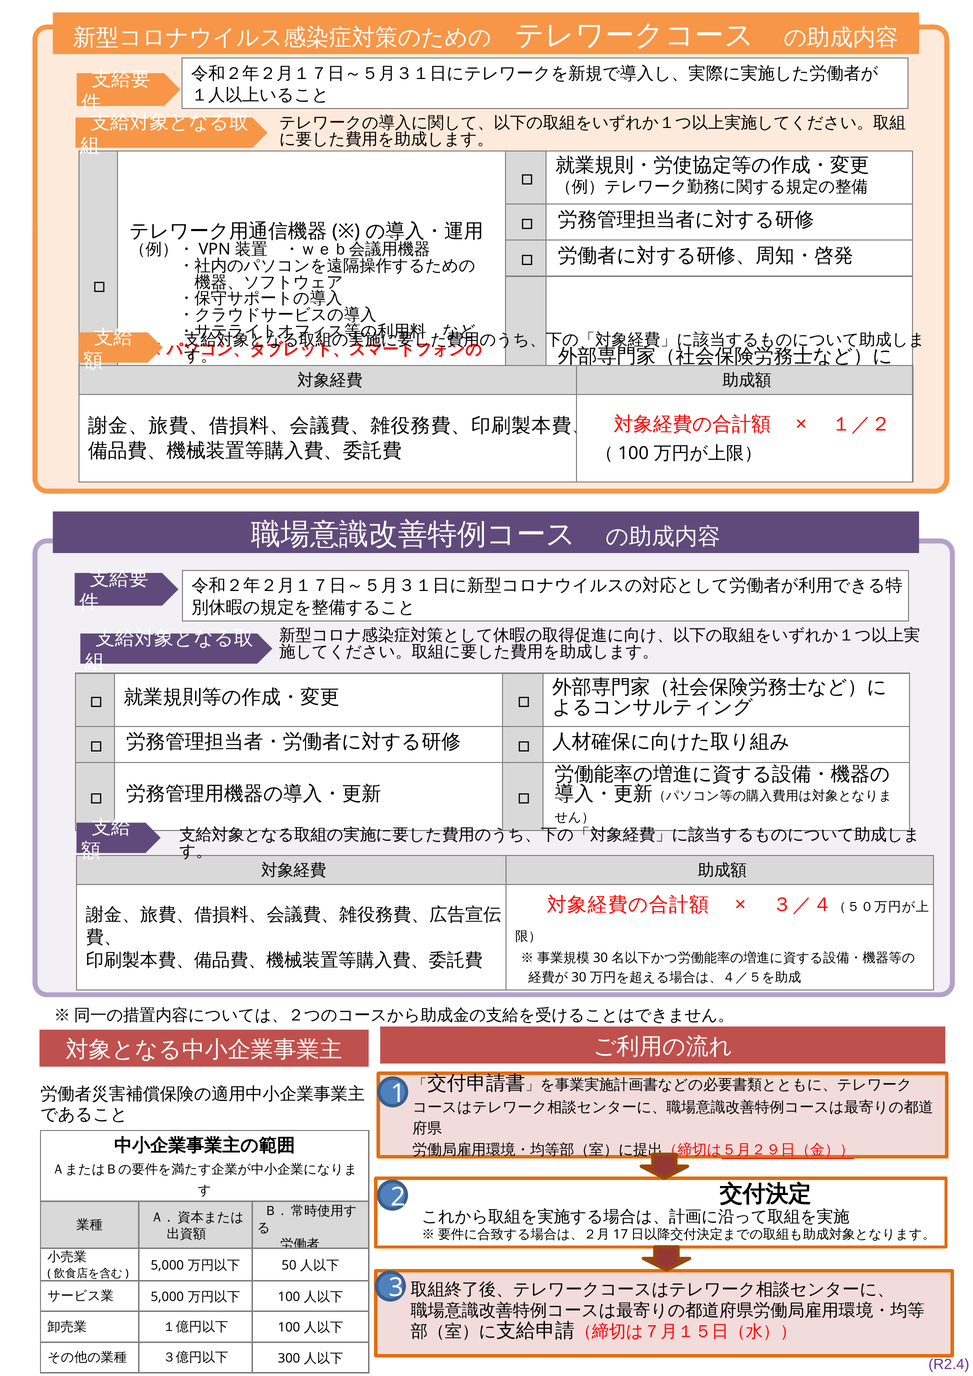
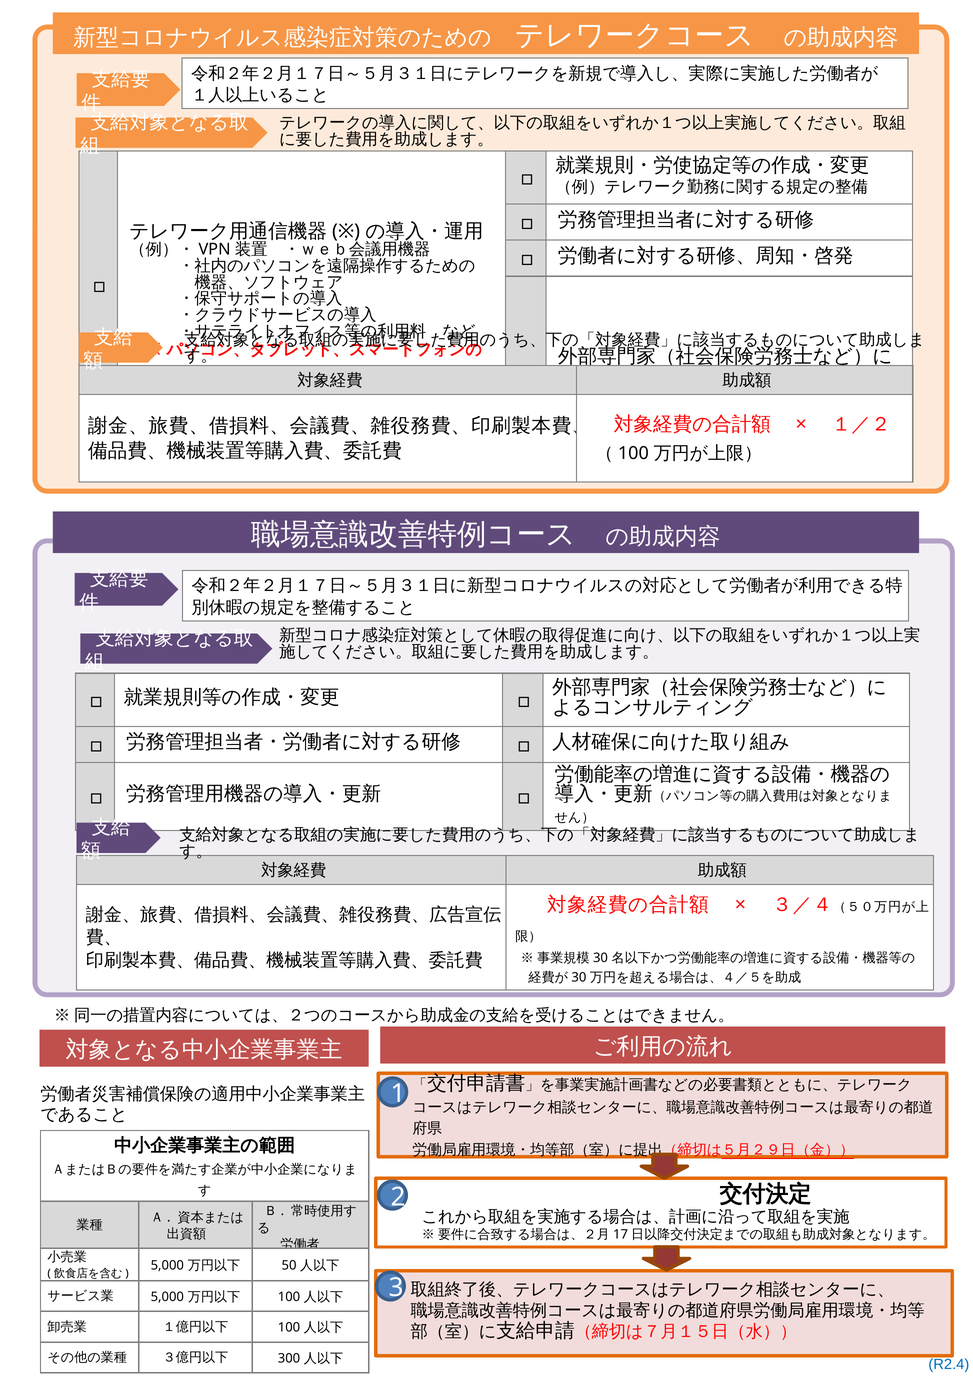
R2.4 colour: purple -> blue (949, 1365)
